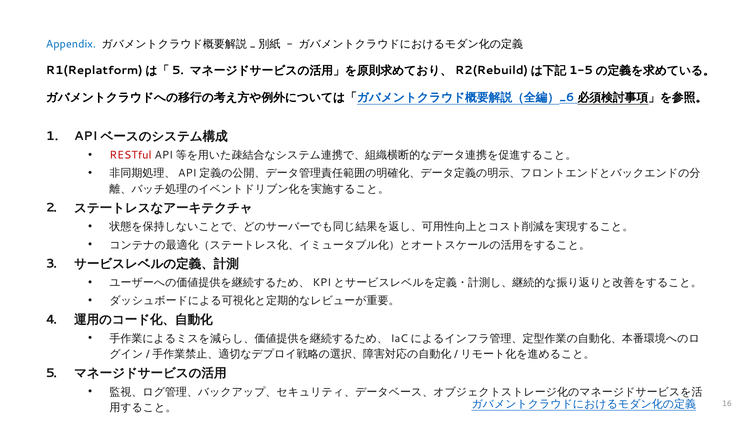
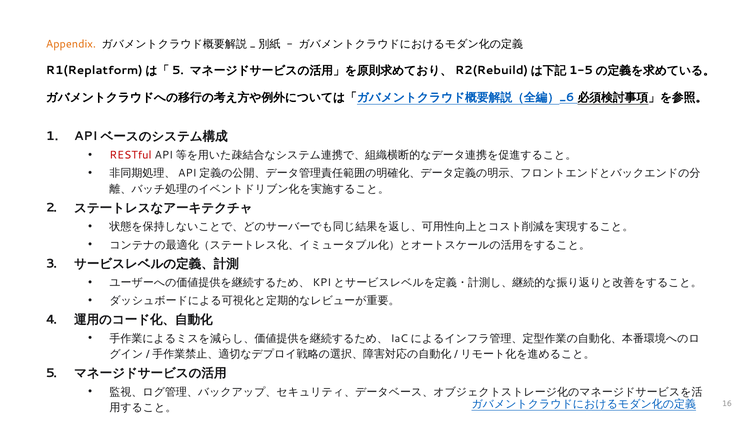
Appendix colour: blue -> orange (71, 44)
